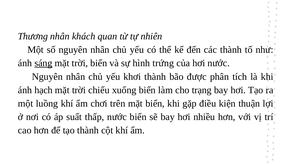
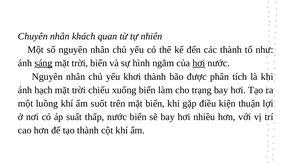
Thương: Thương -> Chuyên (33, 36)
trứng: trứng -> ngắm (163, 63)
hơi underline: none -> present (199, 63)
chơi: chơi -> suốt (99, 104)
